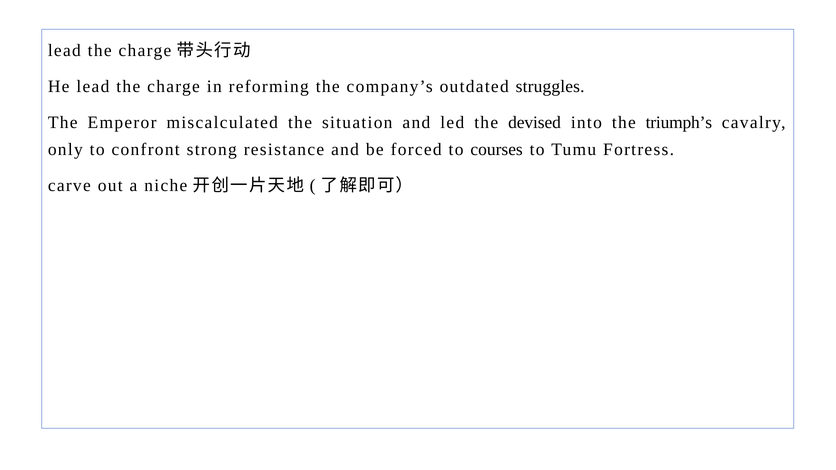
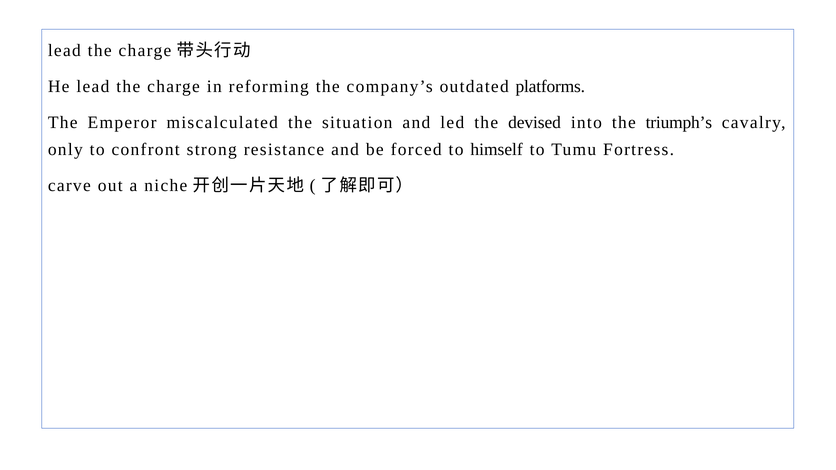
struggles: struggles -> platforms (550, 87)
courses: courses -> himself (497, 150)
